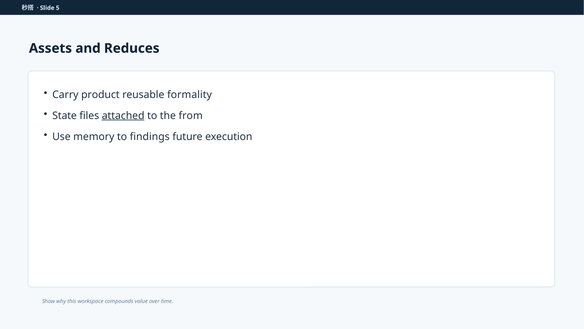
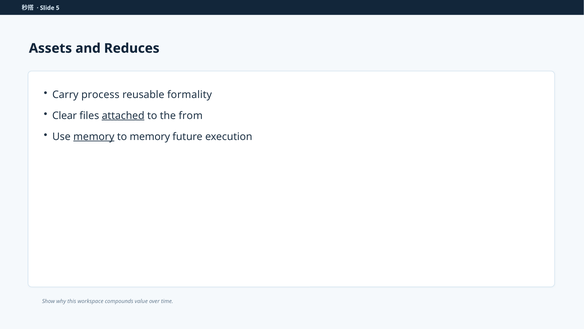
product: product -> process (100, 95)
State: State -> Clear (65, 115)
memory underline: none -> present (94, 136)
to findings: findings -> memory (150, 136)
